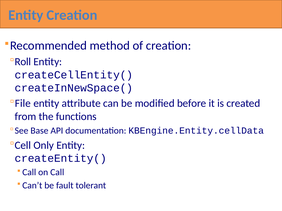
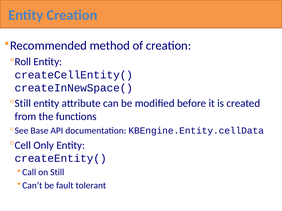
File: File -> Still (23, 104)
on Call: Call -> Still (57, 173)
